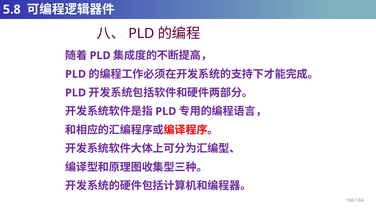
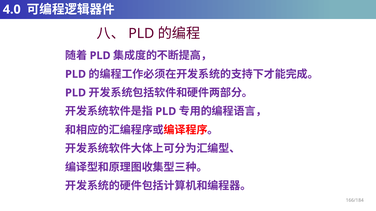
5.8: 5.8 -> 4.0 (12, 9)
